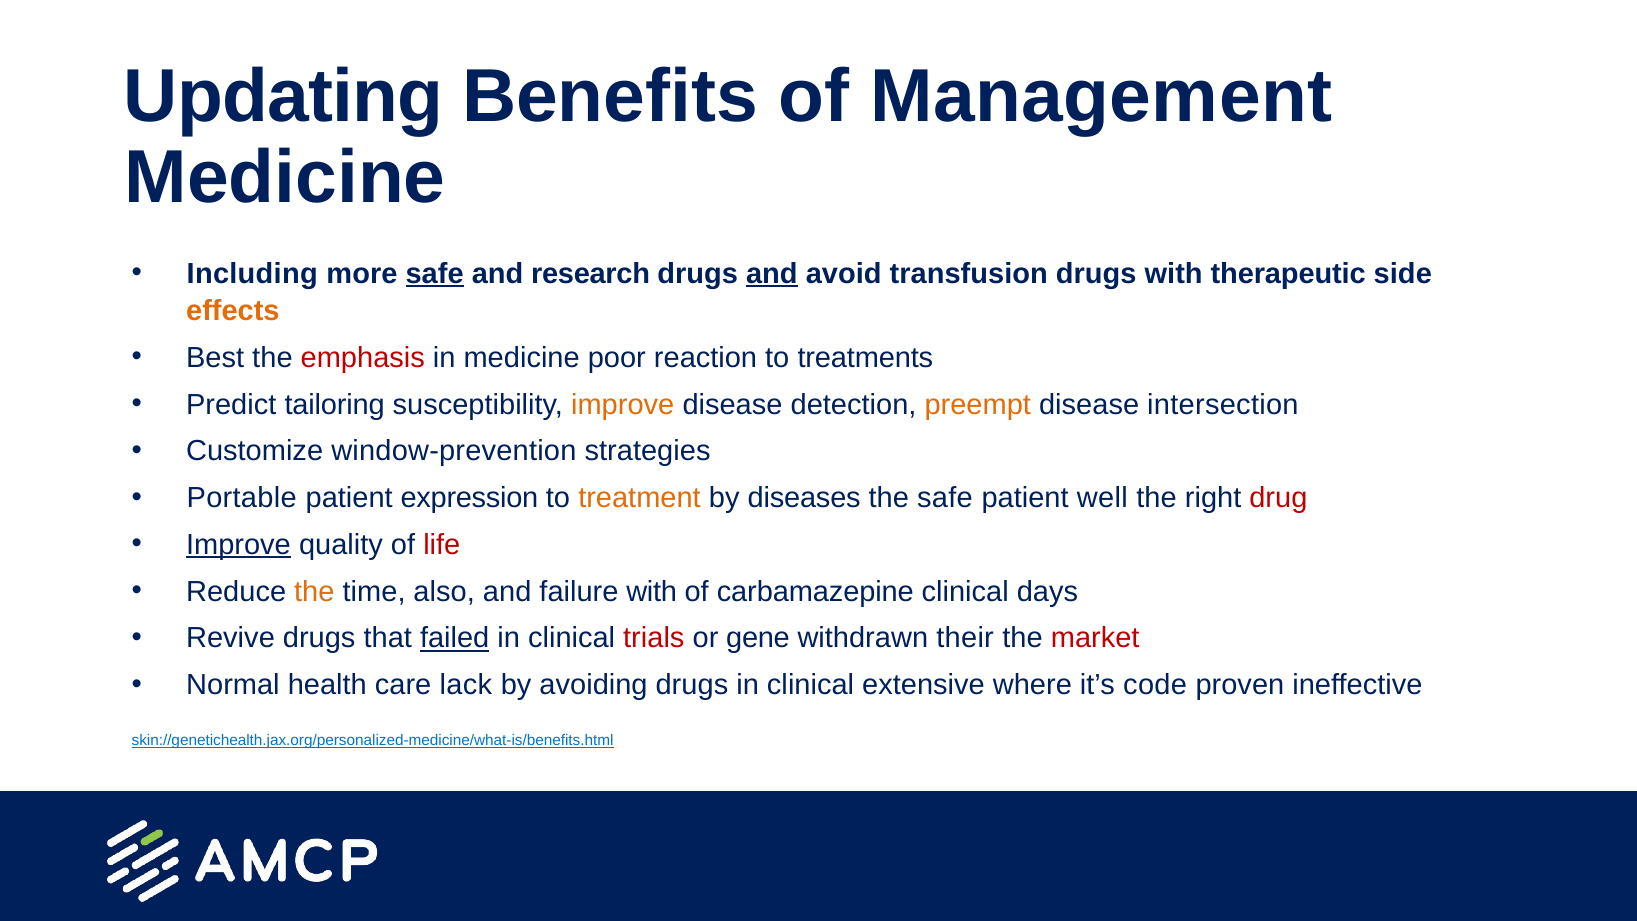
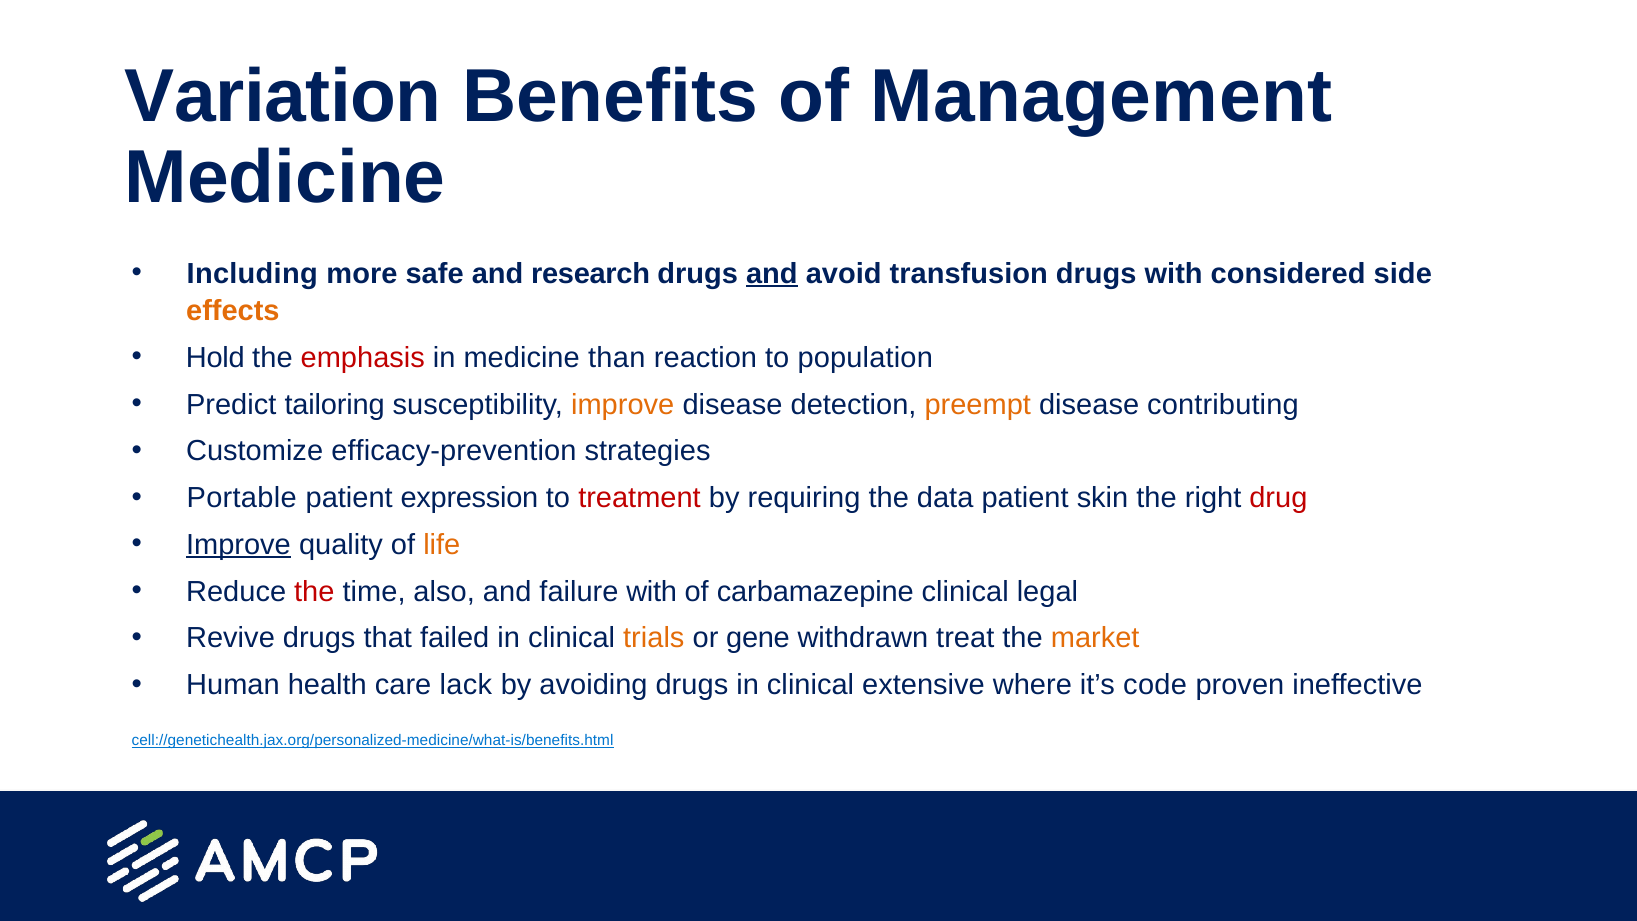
Updating: Updating -> Variation (283, 97)
safe underline: present -> none (435, 273)
therapeutic: therapeutic -> considered (1288, 273)
Best: Best -> Hold (215, 358)
poor: poor -> than (617, 358)
treatments: treatments -> population (865, 358)
intersection: intersection -> contributing (1223, 404)
window-prevention: window-prevention -> efficacy-prevention (454, 451)
treatment colour: orange -> red (640, 498)
diseases: diseases -> requiring (804, 498)
the safe: safe -> data (945, 498)
well: well -> skin (1103, 498)
life colour: red -> orange (442, 545)
the colour: orange -> red (314, 591)
days: days -> legal (1047, 591)
failed underline: present -> none (455, 638)
trials colour: red -> orange (654, 638)
their: their -> treat (965, 638)
market colour: red -> orange (1095, 638)
Normal: Normal -> Human (233, 685)
skin://genetichealth.jax.org/personalized-medicine/what-is/benefits.html: skin://genetichealth.jax.org/personalized-medicine/what-is/benefits.html -> cell://genetichealth.jax.org/personalized-medicine/what-is/benefits.html (373, 741)
